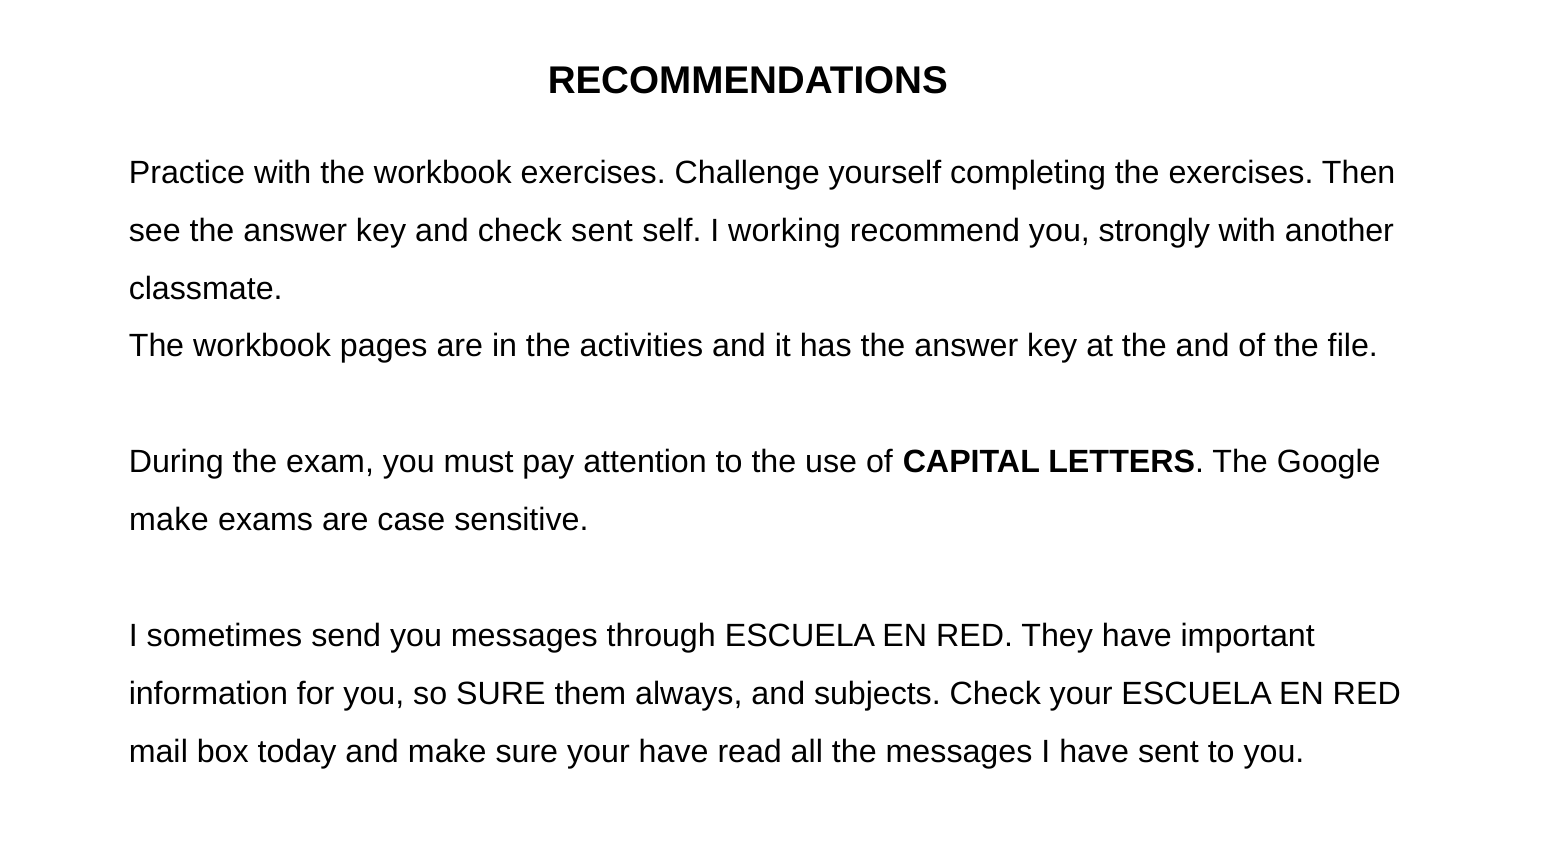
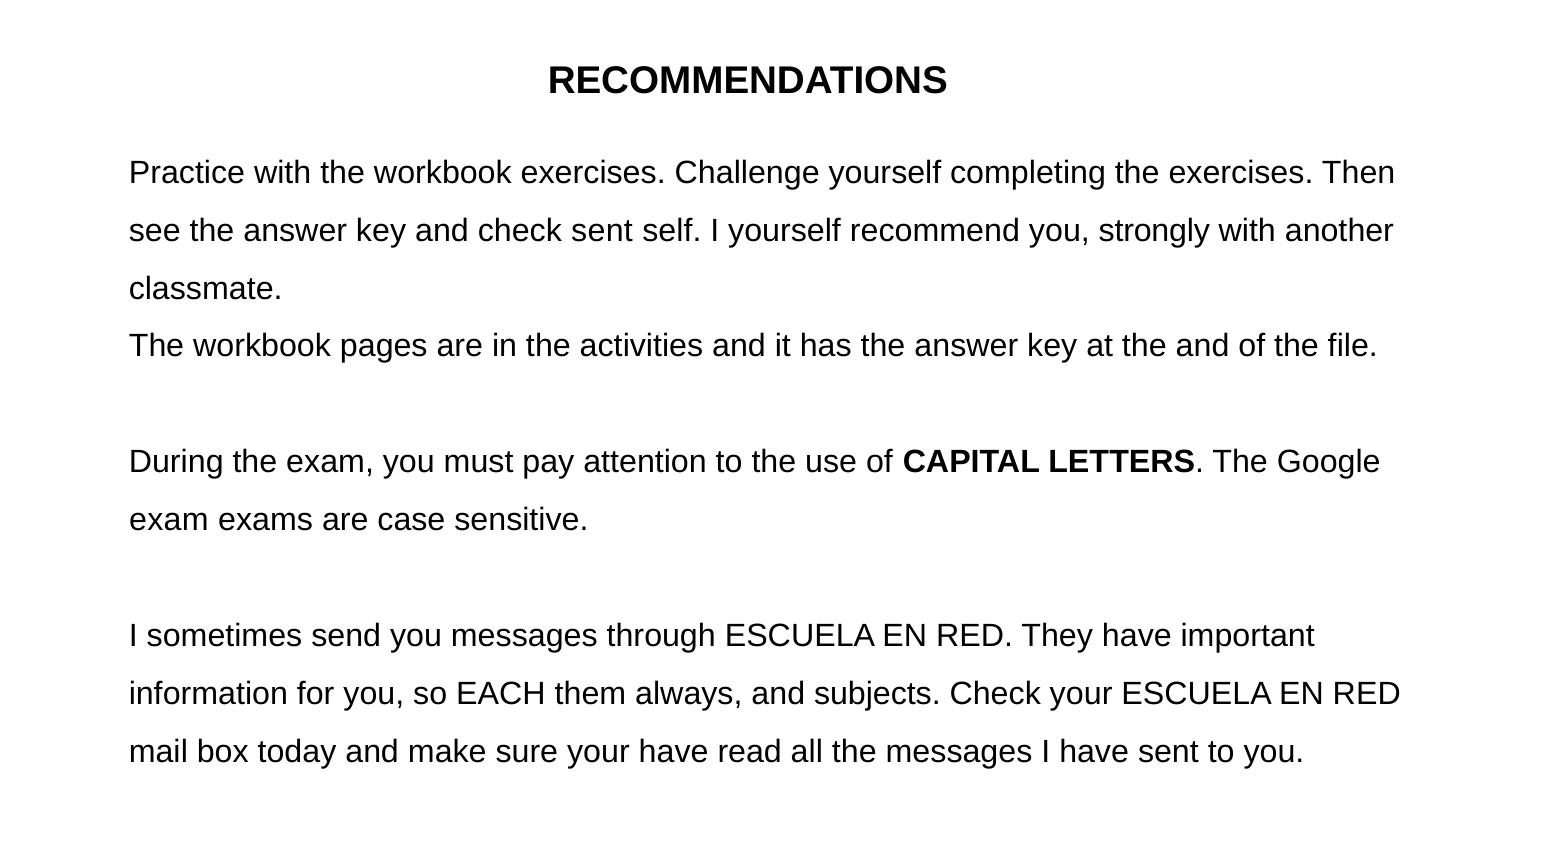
I working: working -> yourself (785, 231)
make: make -> exam (169, 520)
so SURE: SURE -> EACH (501, 694)
